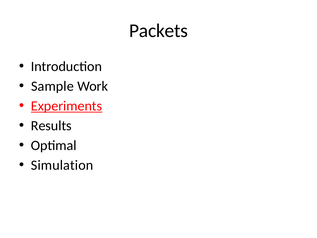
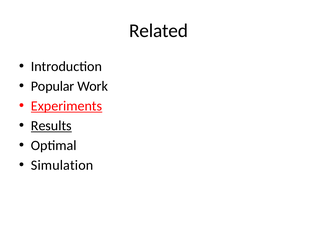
Packets: Packets -> Related (159, 31)
Sample: Sample -> Popular (53, 86)
Results underline: none -> present (51, 126)
